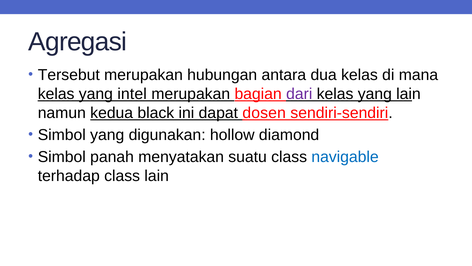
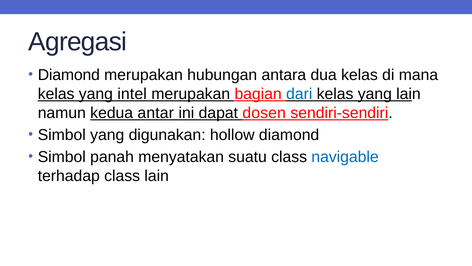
Tersebut: Tersebut -> Diamond (69, 75)
dari colour: purple -> blue (299, 94)
black: black -> antar (156, 113)
